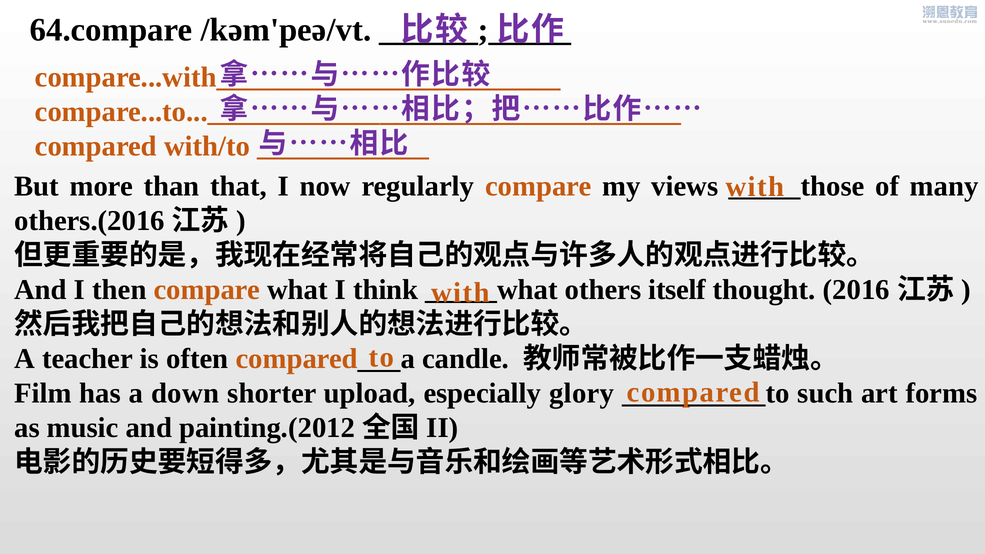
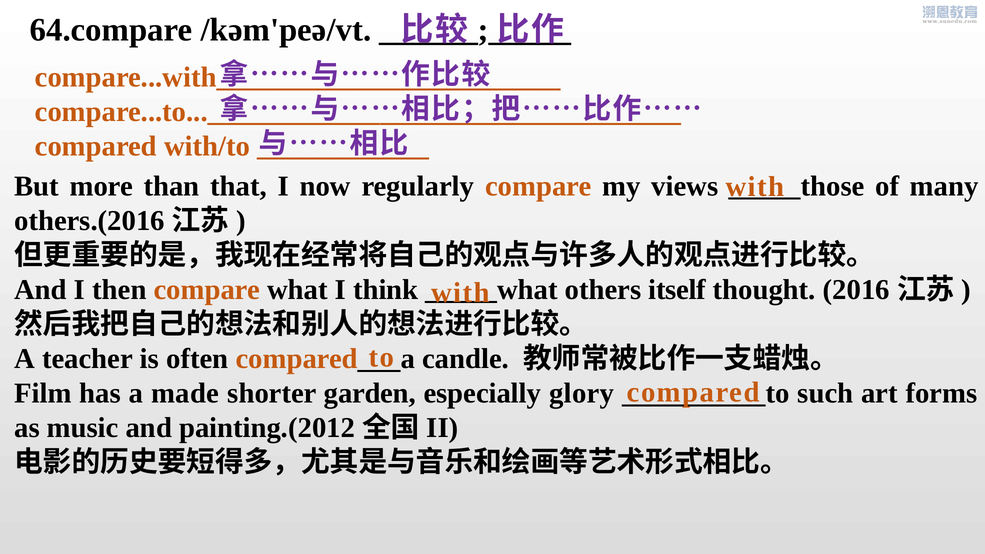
down: down -> made (185, 393)
upload: upload -> garden (370, 393)
